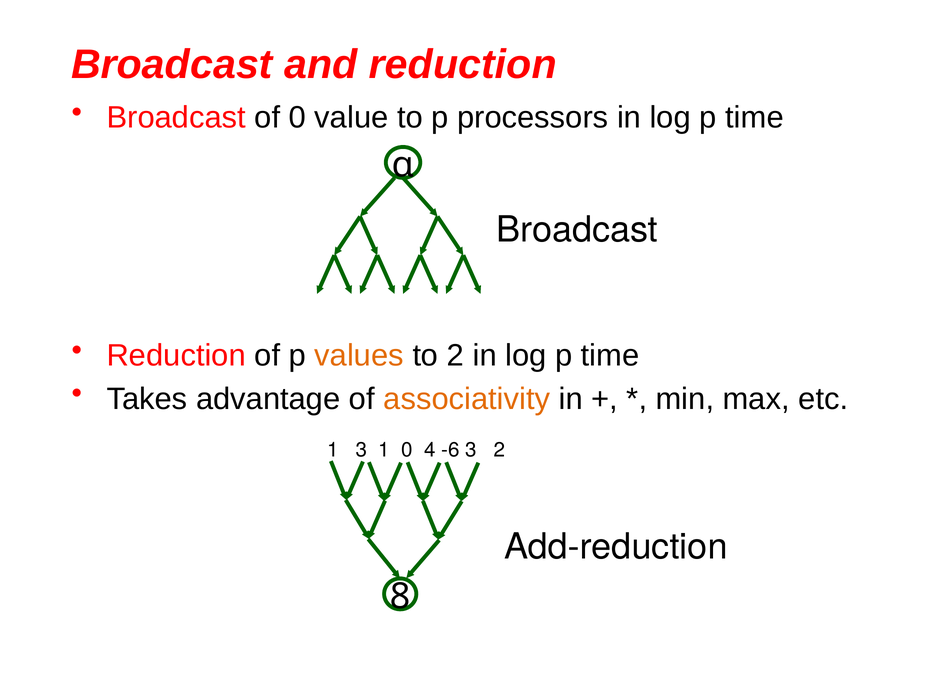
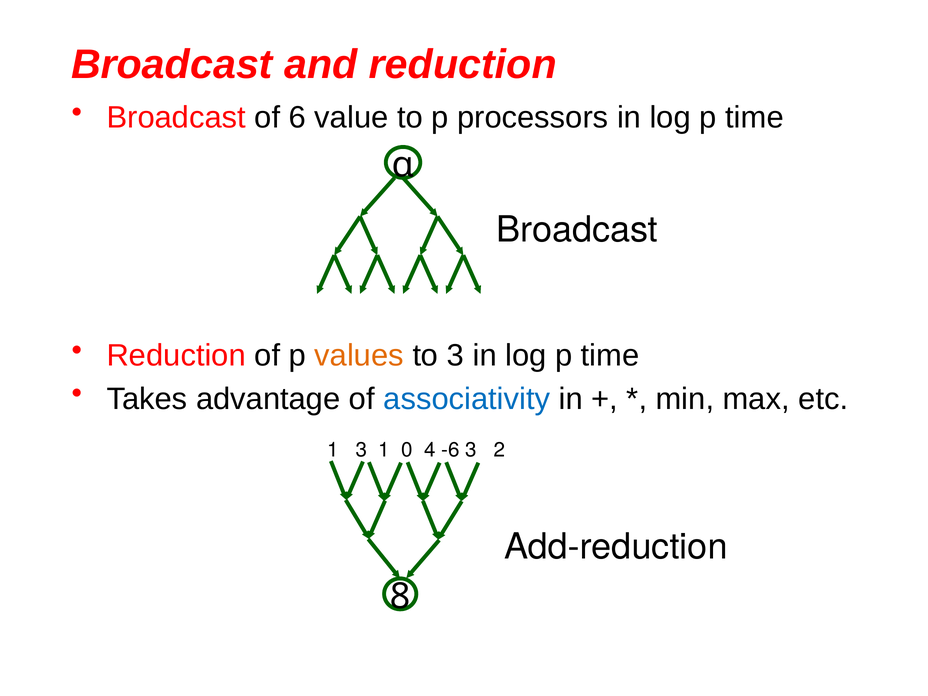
of 0: 0 -> 6 (297, 117)
to 2: 2 -> 3 (455, 356)
associativity colour: orange -> blue (467, 399)
